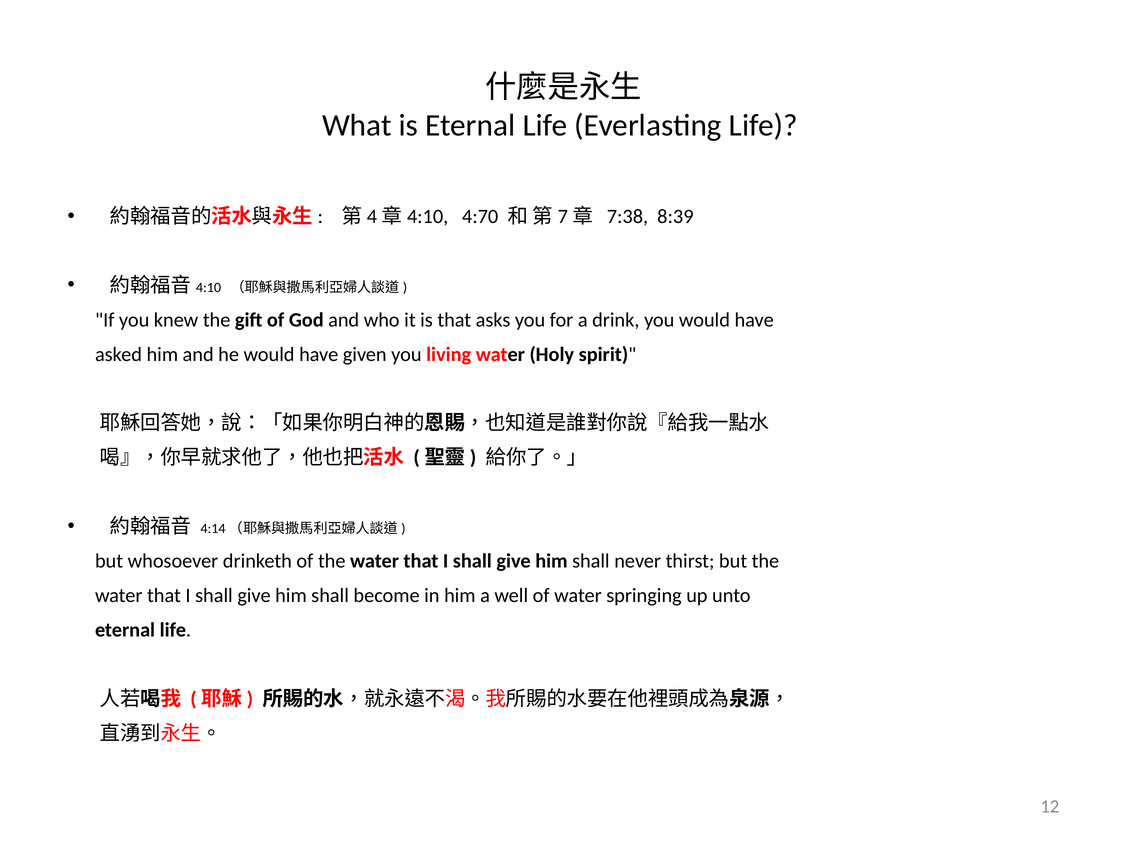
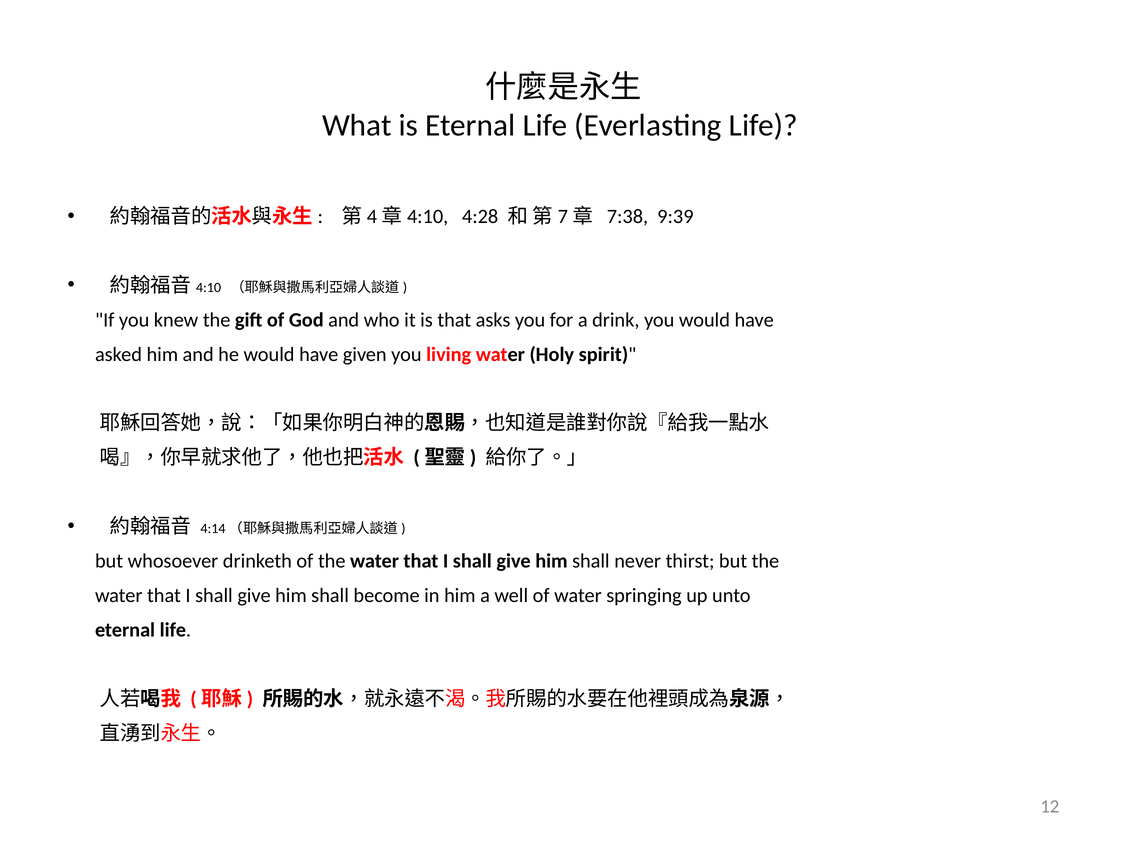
4:70: 4:70 -> 4:28 (480, 217)
8:39: 8:39 -> 9:39 (675, 217)
